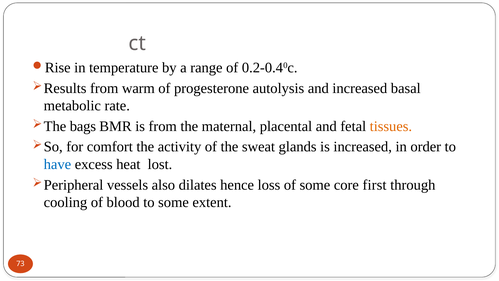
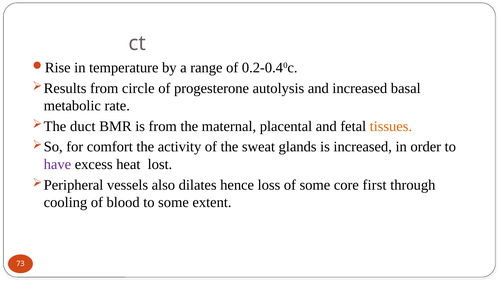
warm: warm -> circle (138, 88)
bags: bags -> duct (83, 126)
have colour: blue -> purple (57, 164)
